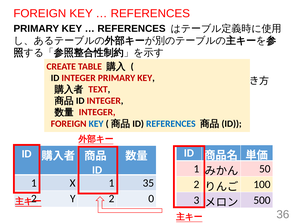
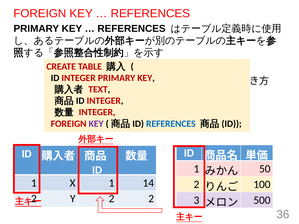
KEY colour: blue -> purple (96, 124)
35: 35 -> 14 (148, 183)
2 0: 0 -> 2 (151, 199)
